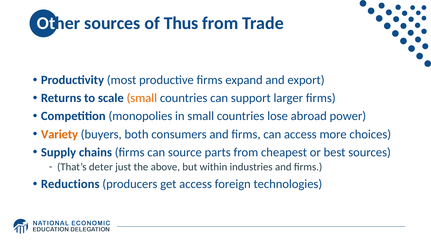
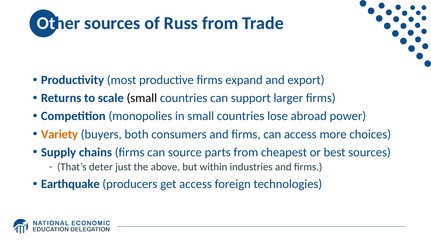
Thus: Thus -> Russ (181, 23)
small colour: orange -> black (142, 98)
Reductions: Reductions -> Earthquake (70, 184)
